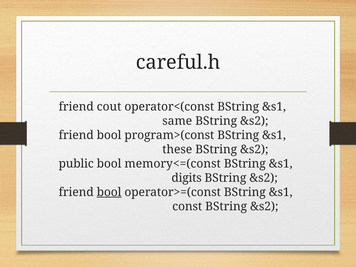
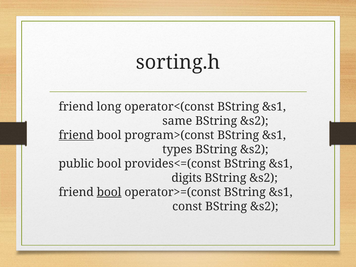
careful.h: careful.h -> sorting.h (178, 62)
cout: cout -> long (109, 107)
friend underline: none -> present (76, 135)
these: these -> types (177, 149)
memory<=(const: memory<=(const -> provides<=(const (173, 164)
